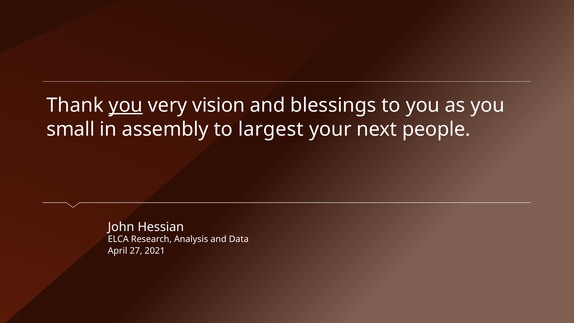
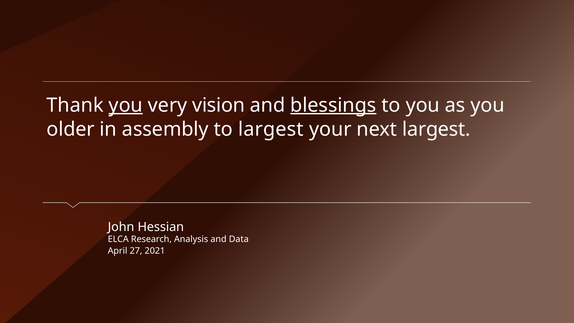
blessings underline: none -> present (333, 105)
small: small -> older (71, 129)
next people: people -> largest (436, 129)
